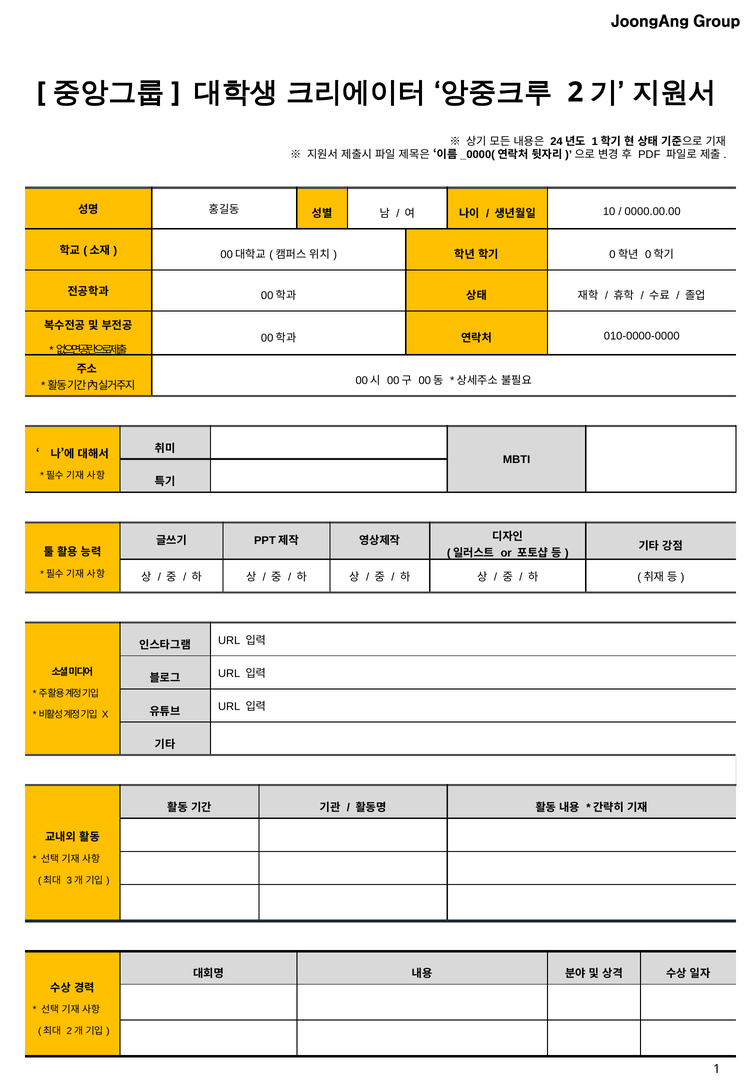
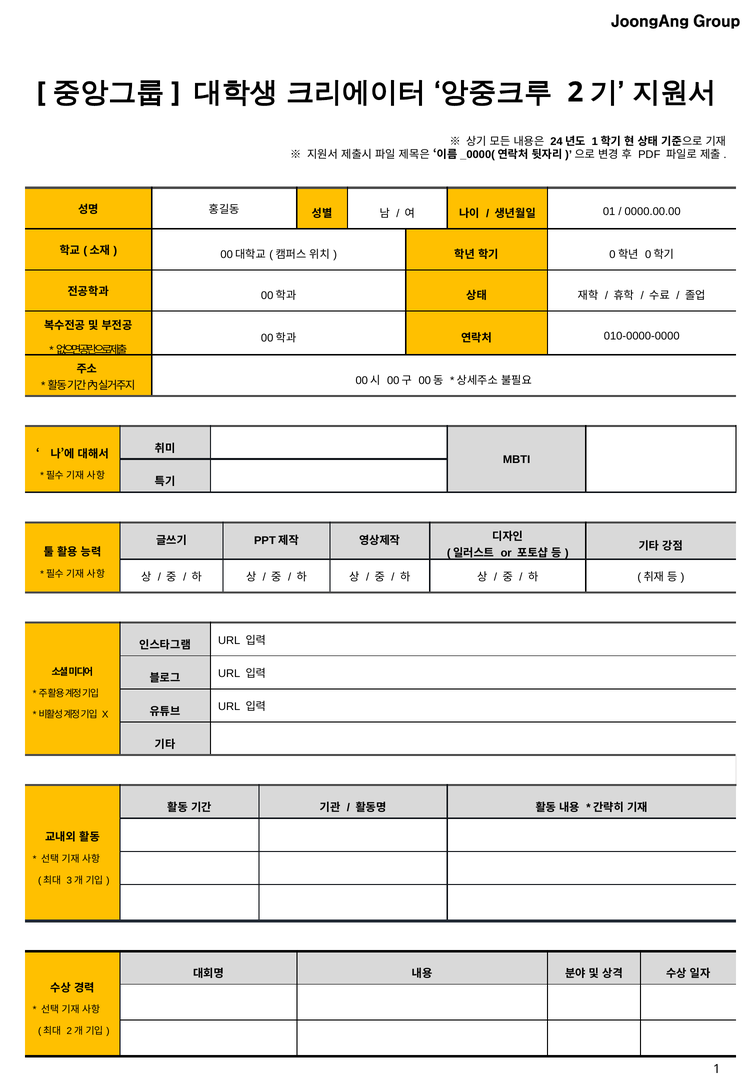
10: 10 -> 01 (609, 212)
